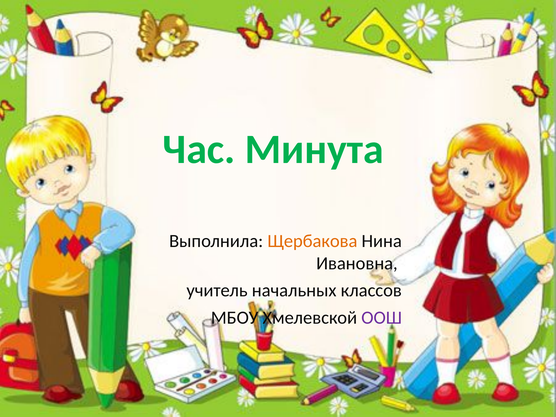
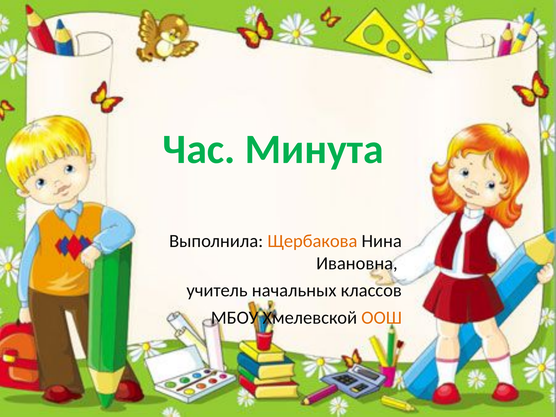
ООШ colour: purple -> orange (382, 318)
